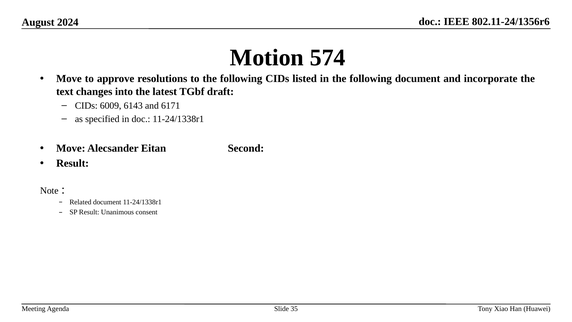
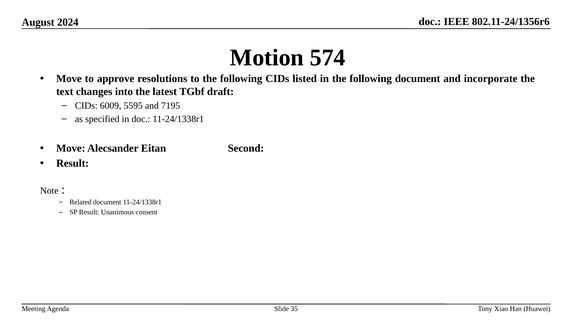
6143: 6143 -> 5595 (133, 106)
6171: 6171 -> 7195 (171, 106)
